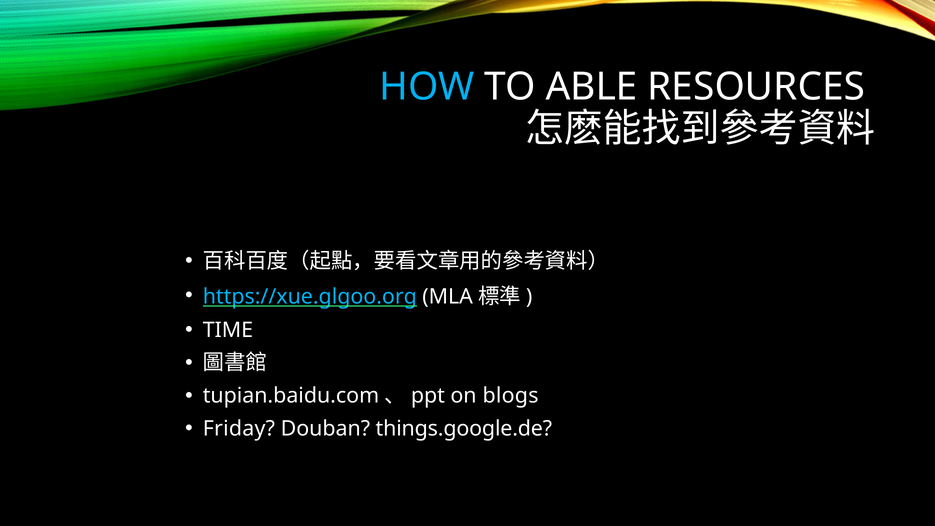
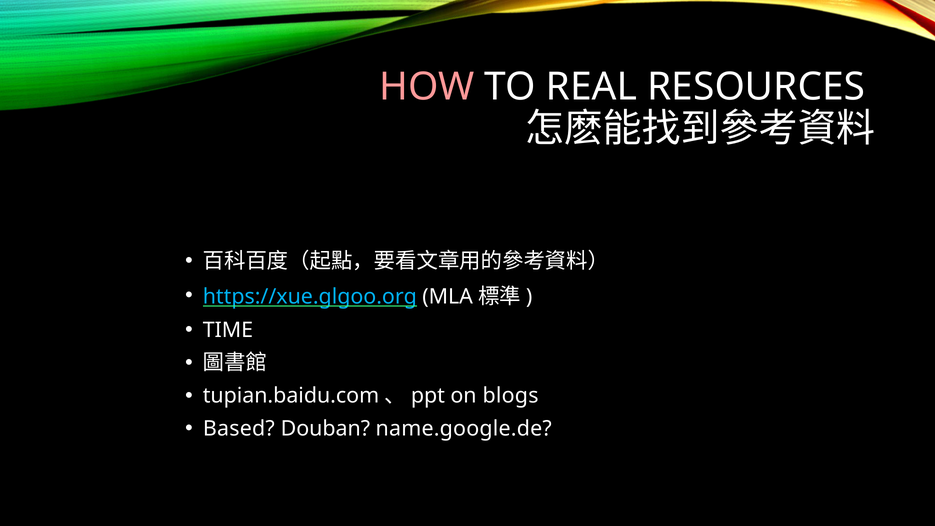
HOW colour: light blue -> pink (427, 87)
ABLE: ABLE -> REAL (591, 87)
Friday: Friday -> Based (239, 429)
things.google.de: things.google.de -> name.google.de (464, 429)
